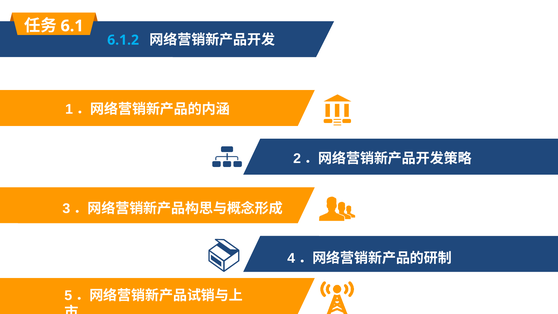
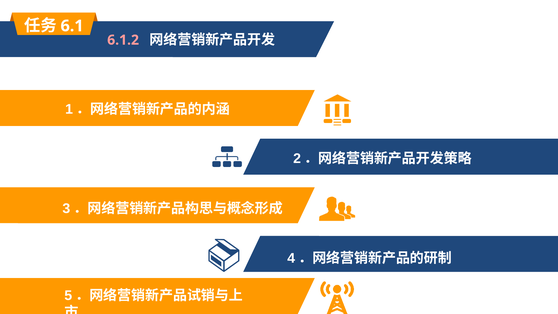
6.1.2 colour: light blue -> pink (123, 40)
